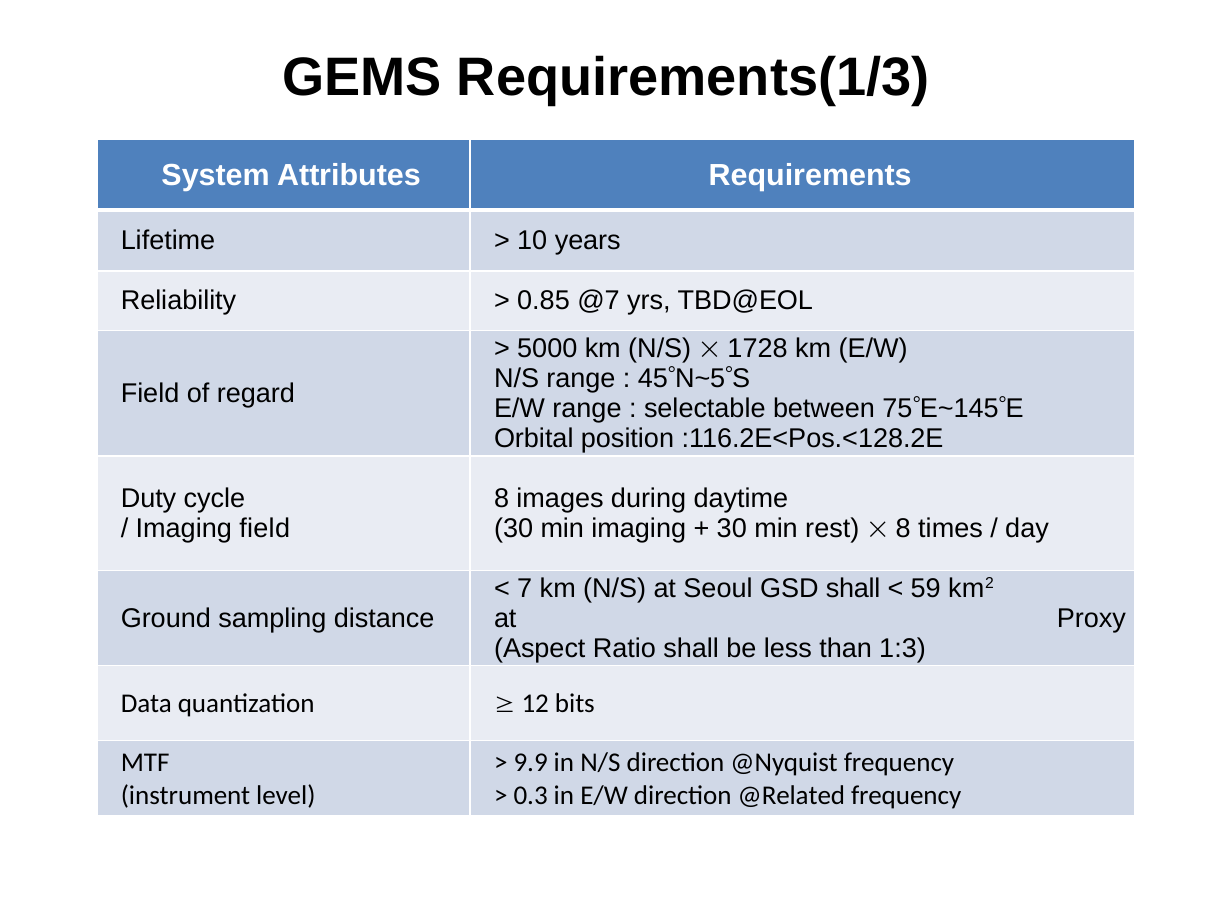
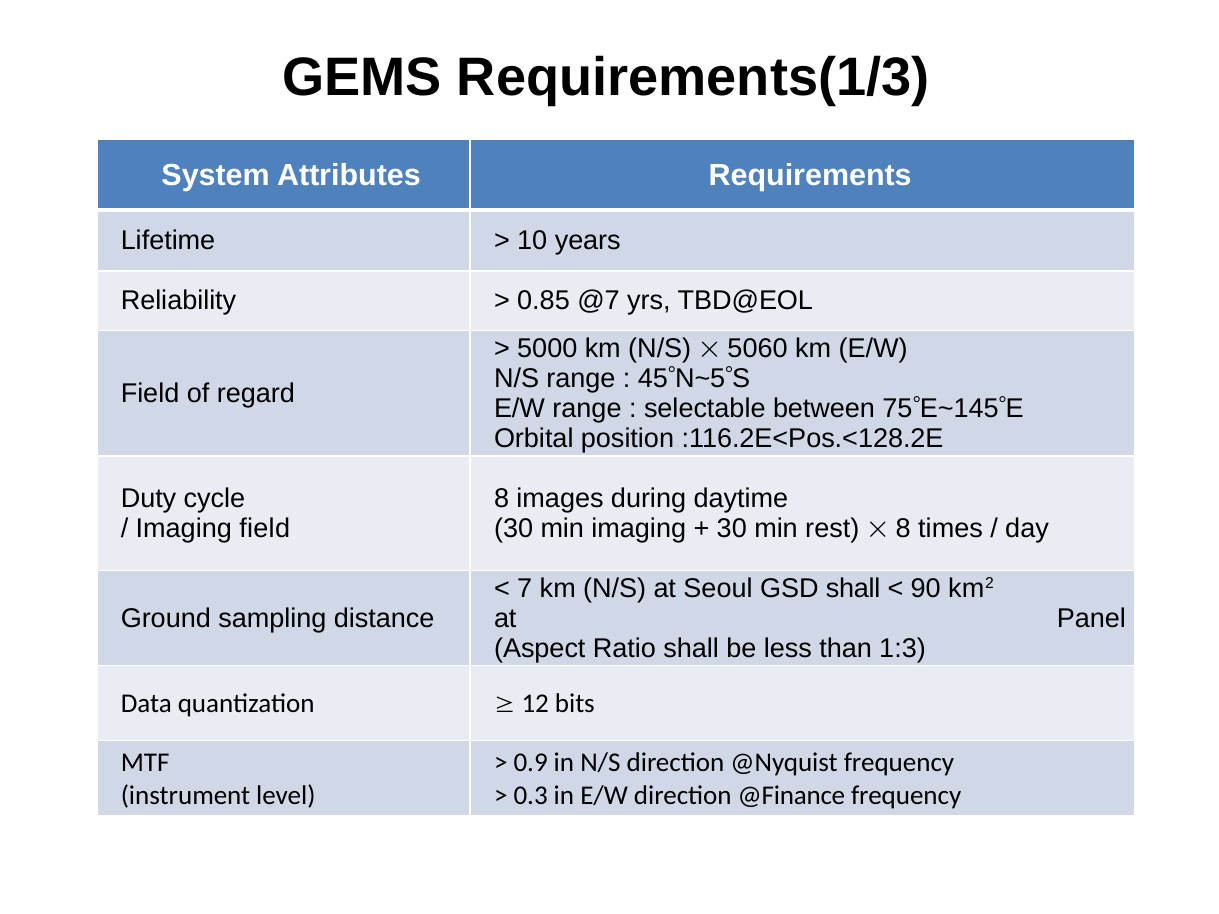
1728: 1728 -> 5060 (758, 348)
59: 59 -> 90 (926, 588)
Proxy: Proxy -> Panel (1091, 618)
9.9: 9.9 -> 0.9 (531, 762)
@Related: @Related -> @Finance (791, 795)
